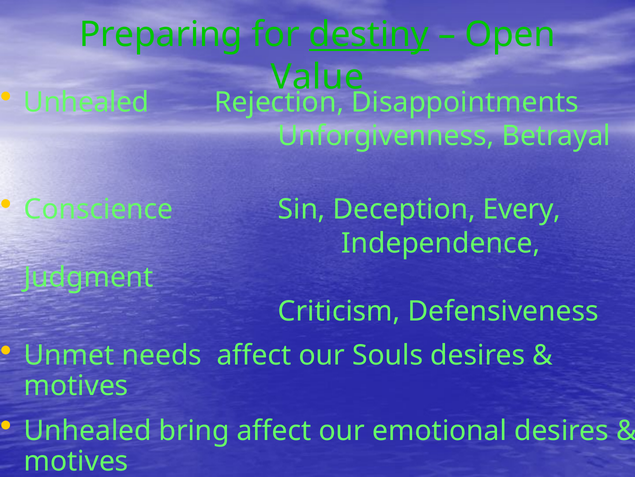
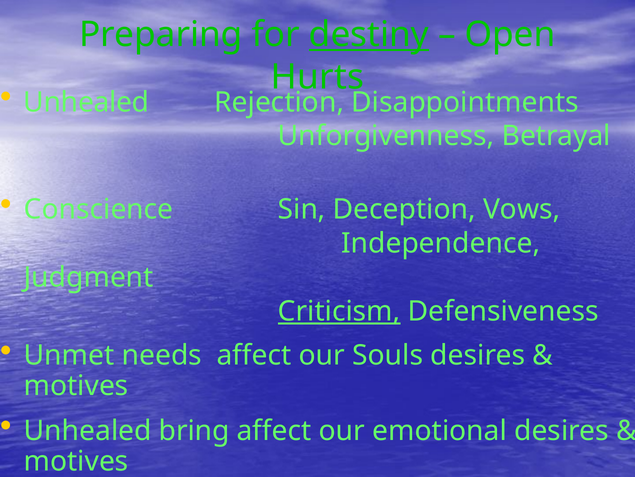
Value: Value -> Hurts (317, 77)
Every: Every -> Vows (522, 209)
Criticism underline: none -> present (339, 311)
